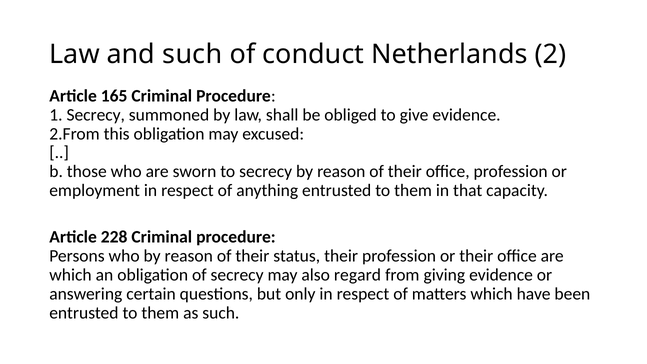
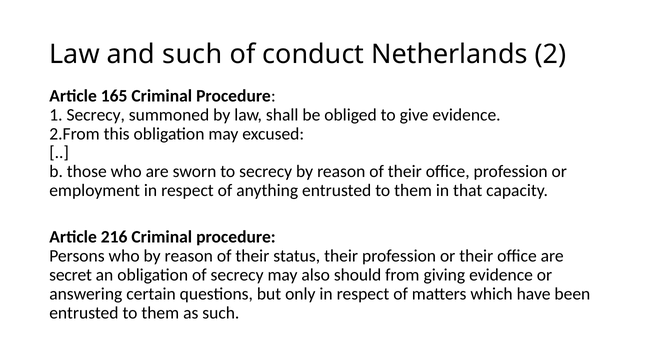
228: 228 -> 216 (114, 237)
which: which -> secret (71, 275)
regard: regard -> should (358, 275)
